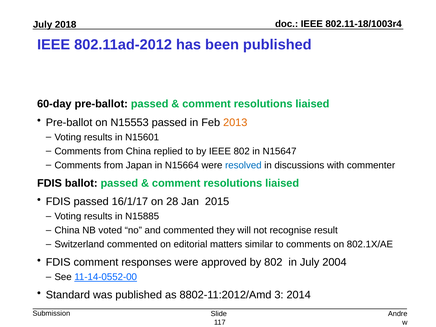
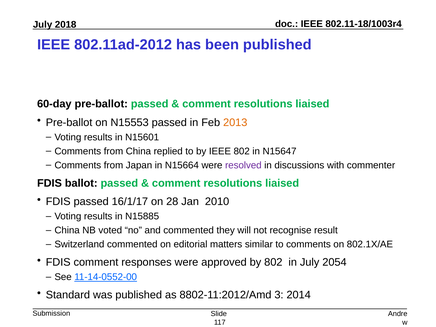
resolved colour: blue -> purple (243, 165)
2015: 2015 -> 2010 (217, 202)
2004: 2004 -> 2054 (334, 262)
